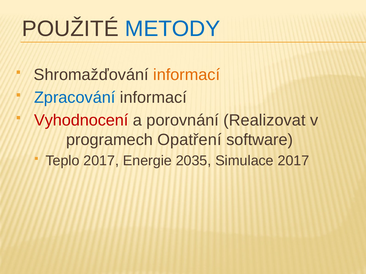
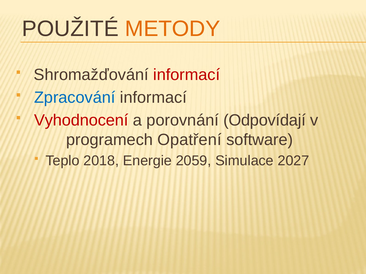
METODY colour: blue -> orange (173, 29)
informací colour: orange -> red (187, 75)
Realizovat: Realizovat -> Odpovídají (265, 120)
Teplo 2017: 2017 -> 2018 (101, 161)
2035: 2035 -> 2059 (194, 161)
Simulace 2017: 2017 -> 2027 (293, 161)
